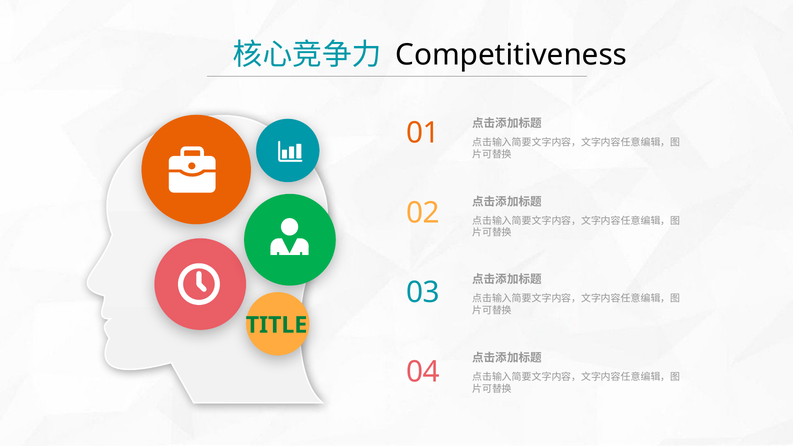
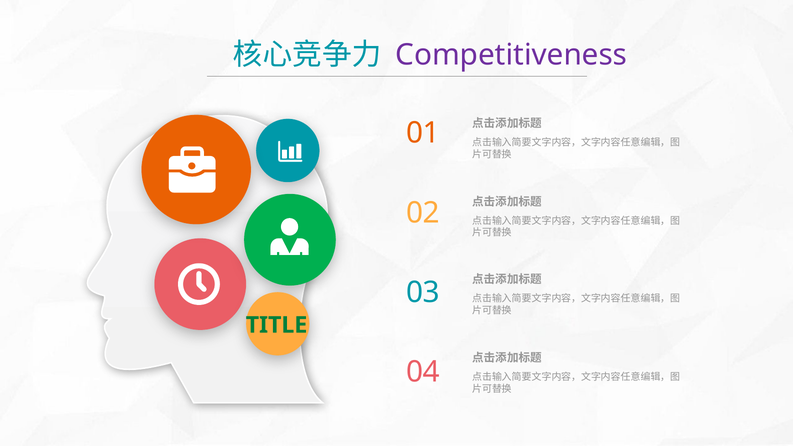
Competitiveness colour: black -> purple (511, 55)
